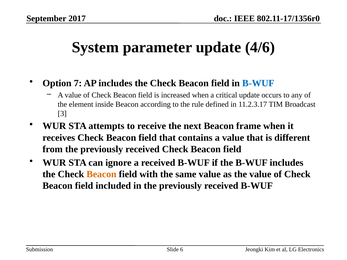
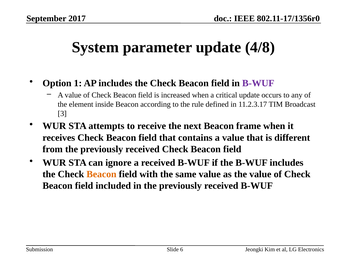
4/6: 4/6 -> 4/8 (260, 47)
7: 7 -> 1 (78, 83)
B-WUF colour: blue -> purple (258, 83)
